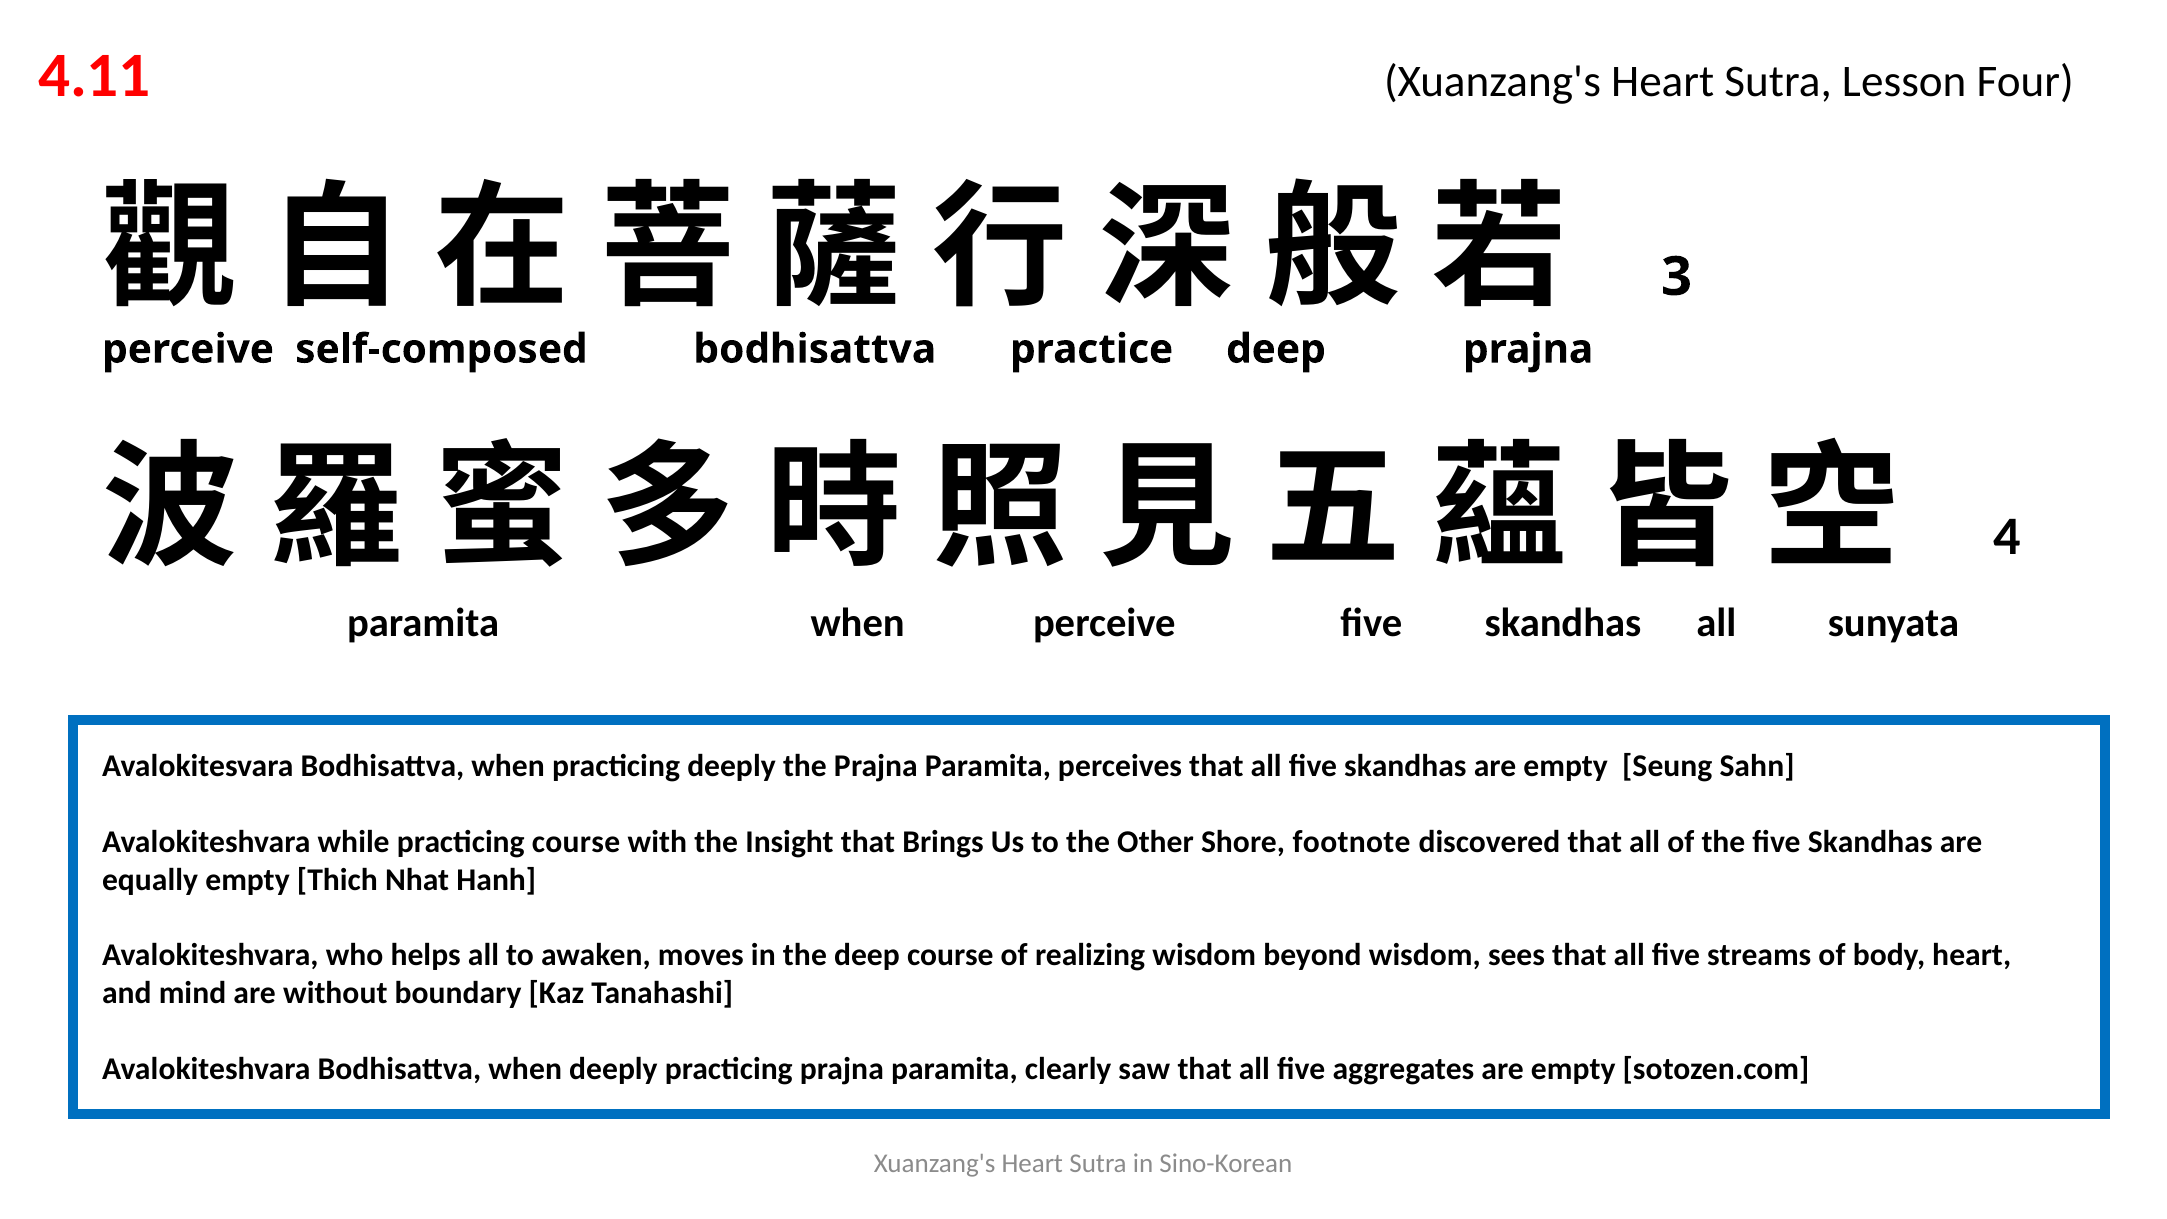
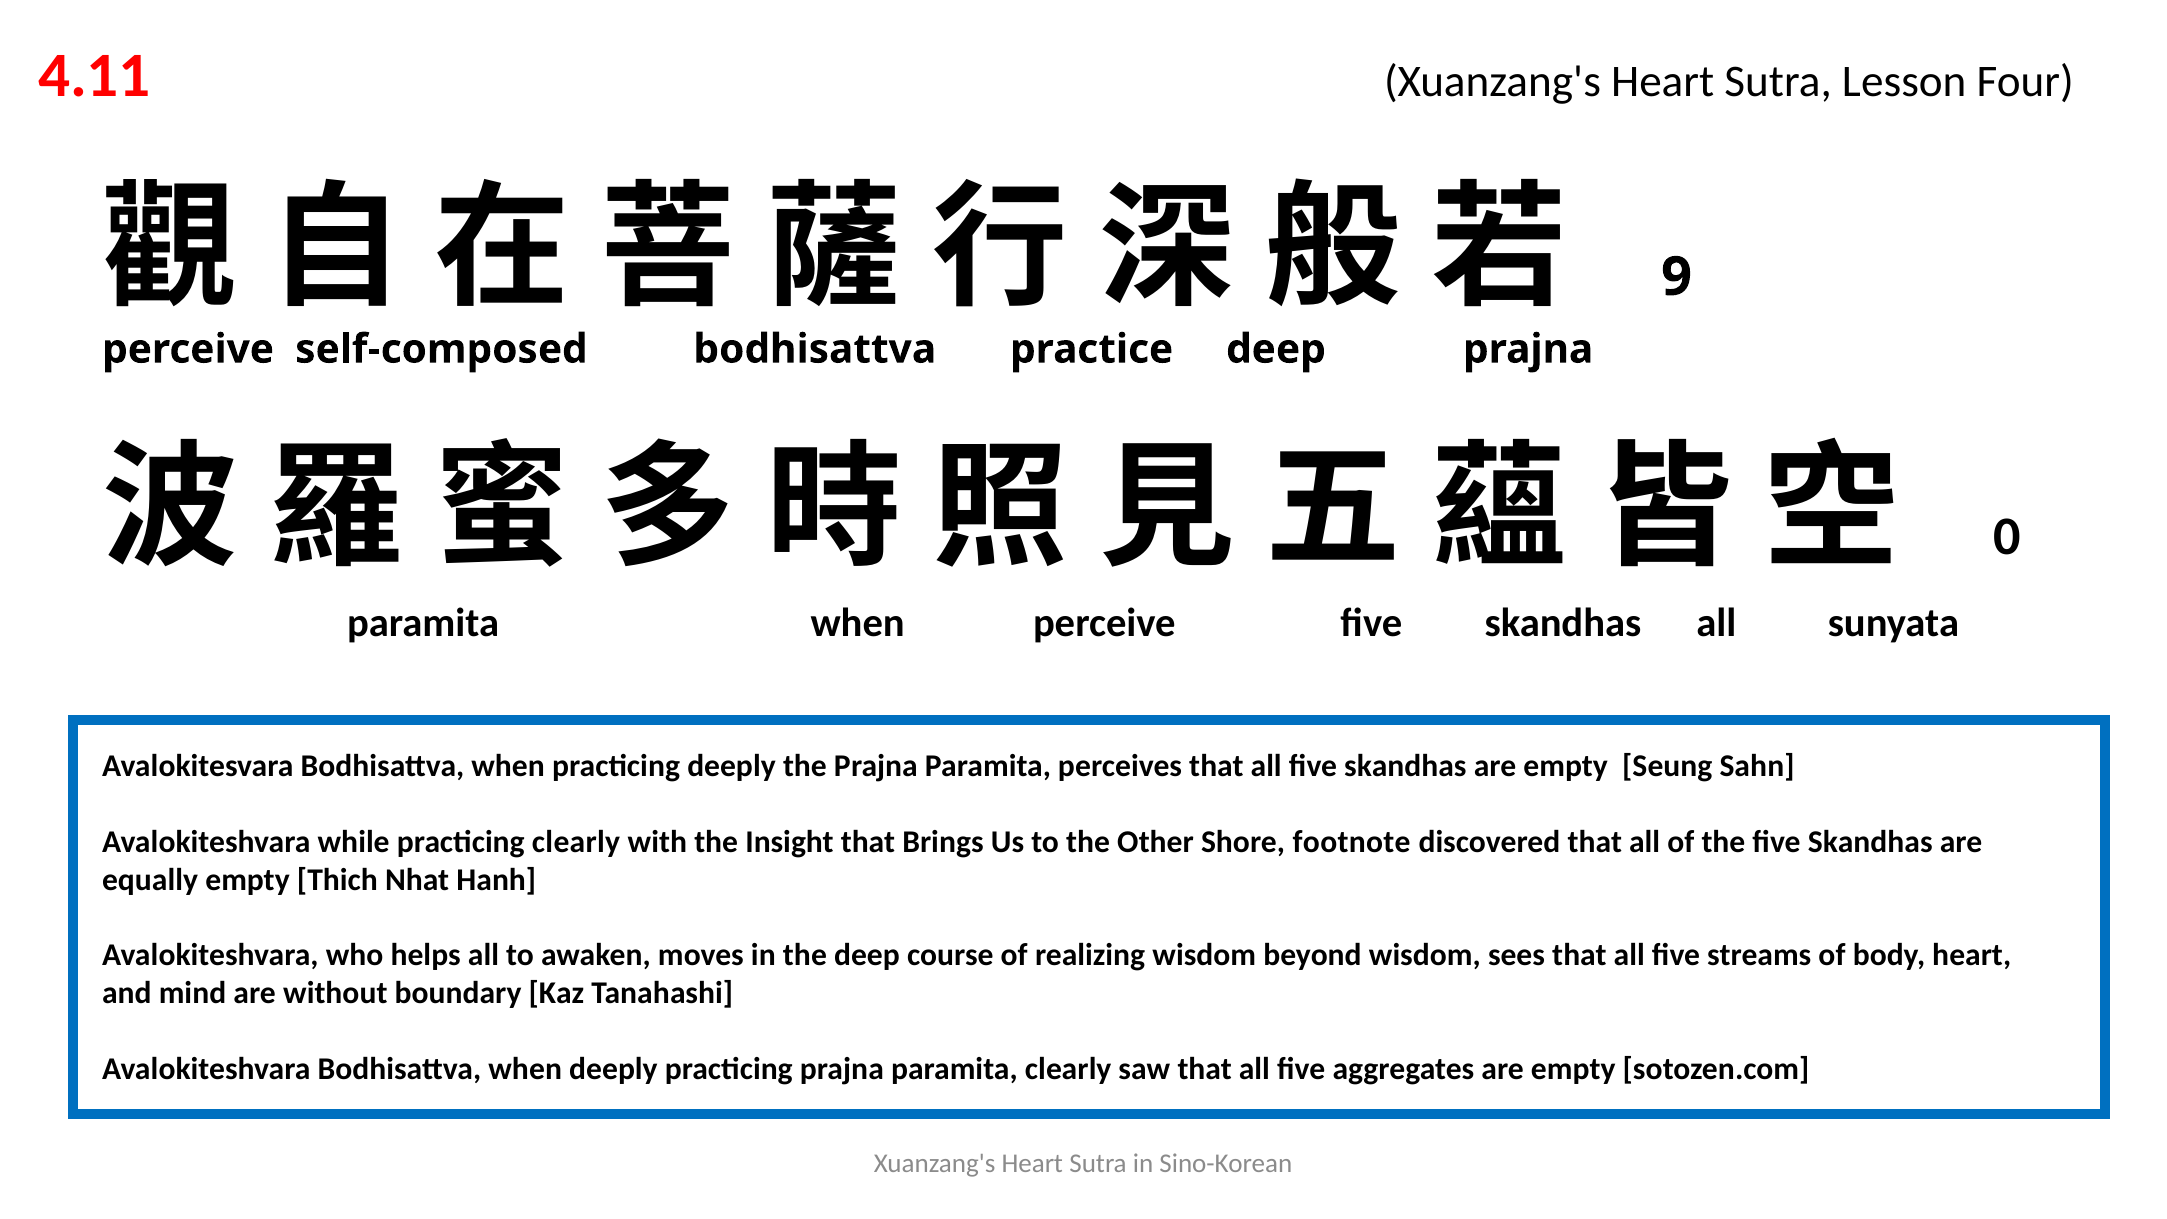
3: 3 -> 9 (1677, 277)
4: 4 -> 0 (2007, 537)
practicing course: course -> clearly (576, 842)
